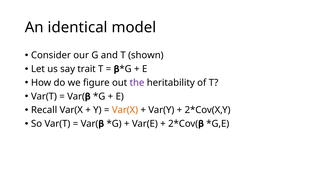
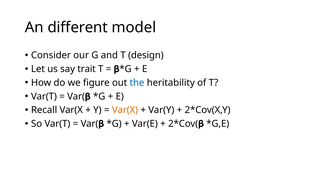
identical: identical -> different (78, 27)
shown: shown -> design (146, 55)
the colour: purple -> blue (137, 83)
